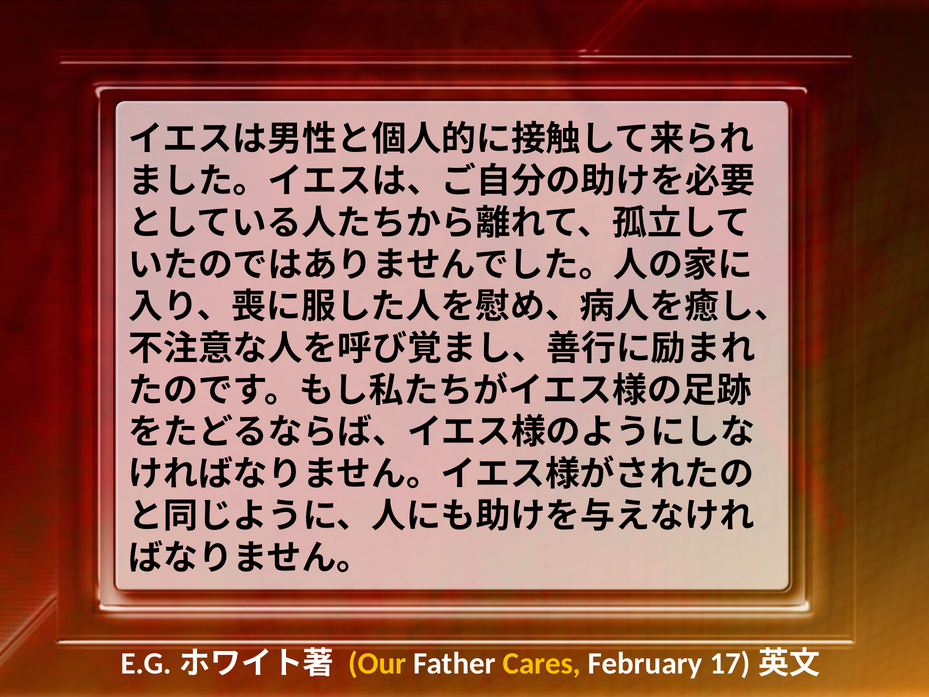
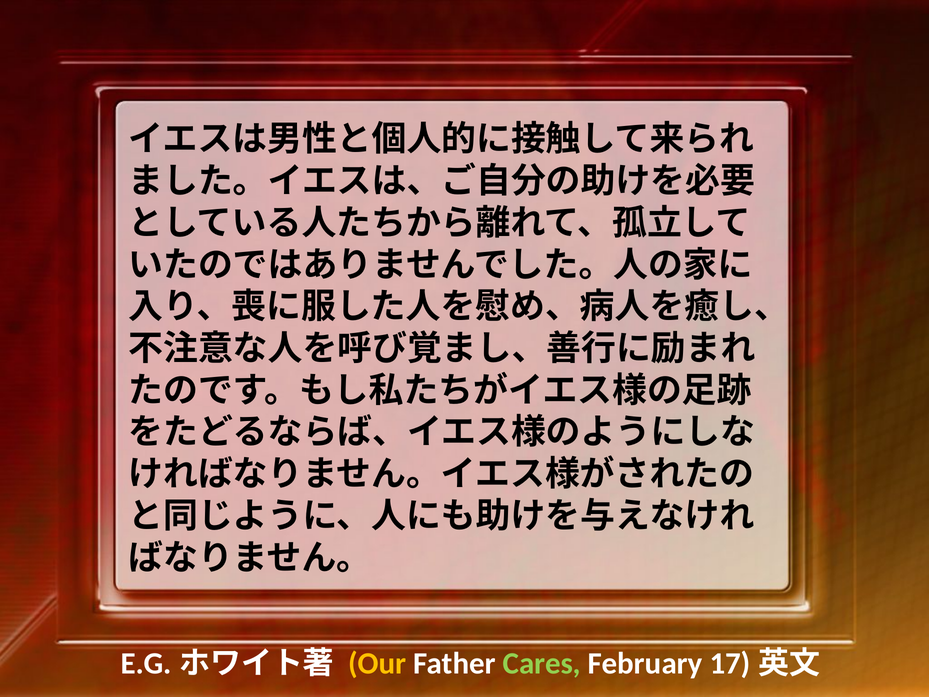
Cares colour: yellow -> light green (542, 663)
